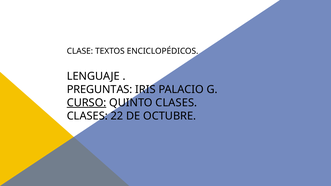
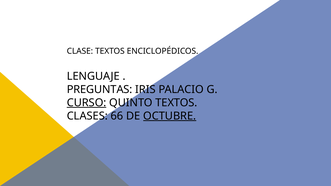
QUINTO CLASES: CLASES -> TEXTOS (176, 103)
22: 22 -> 66 (117, 116)
OCTUBRE underline: none -> present (170, 116)
